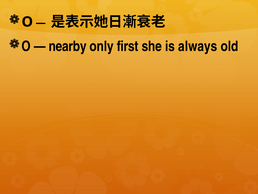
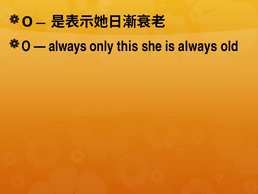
nearby: nearby -> always (68, 46)
first: first -> this (128, 46)
